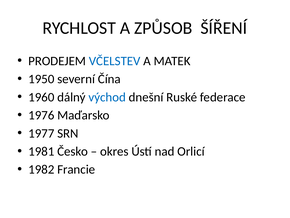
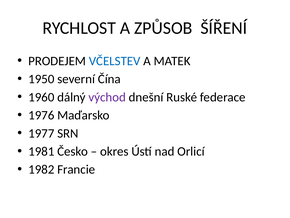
východ colour: blue -> purple (107, 97)
